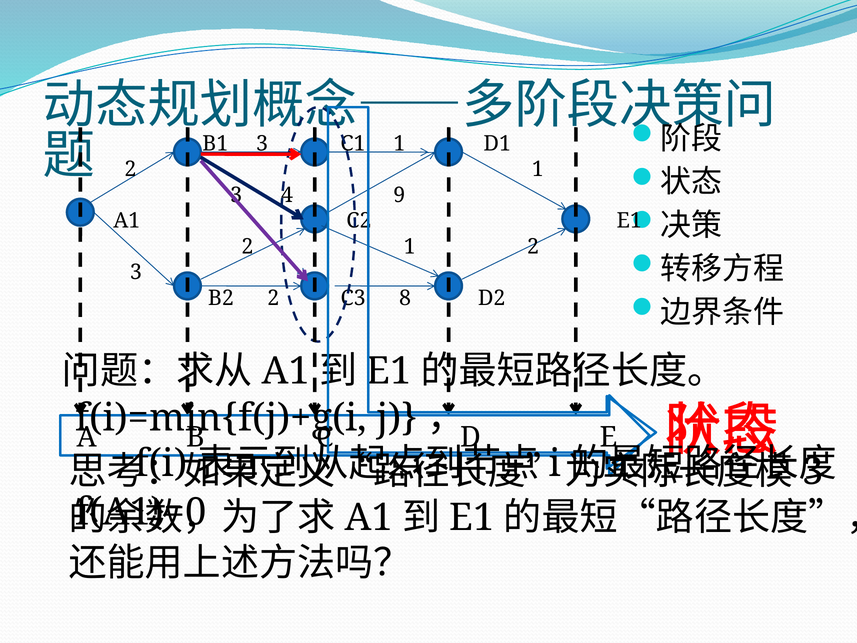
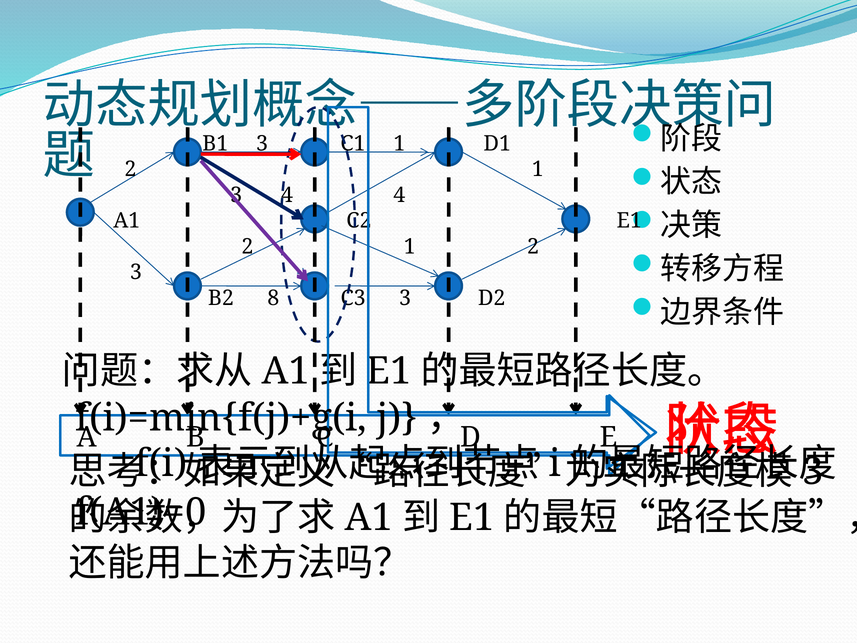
9: 9 -> 4 (399, 195)
B2 2: 2 -> 8 (273, 298)
C3 8: 8 -> 3 (405, 298)
